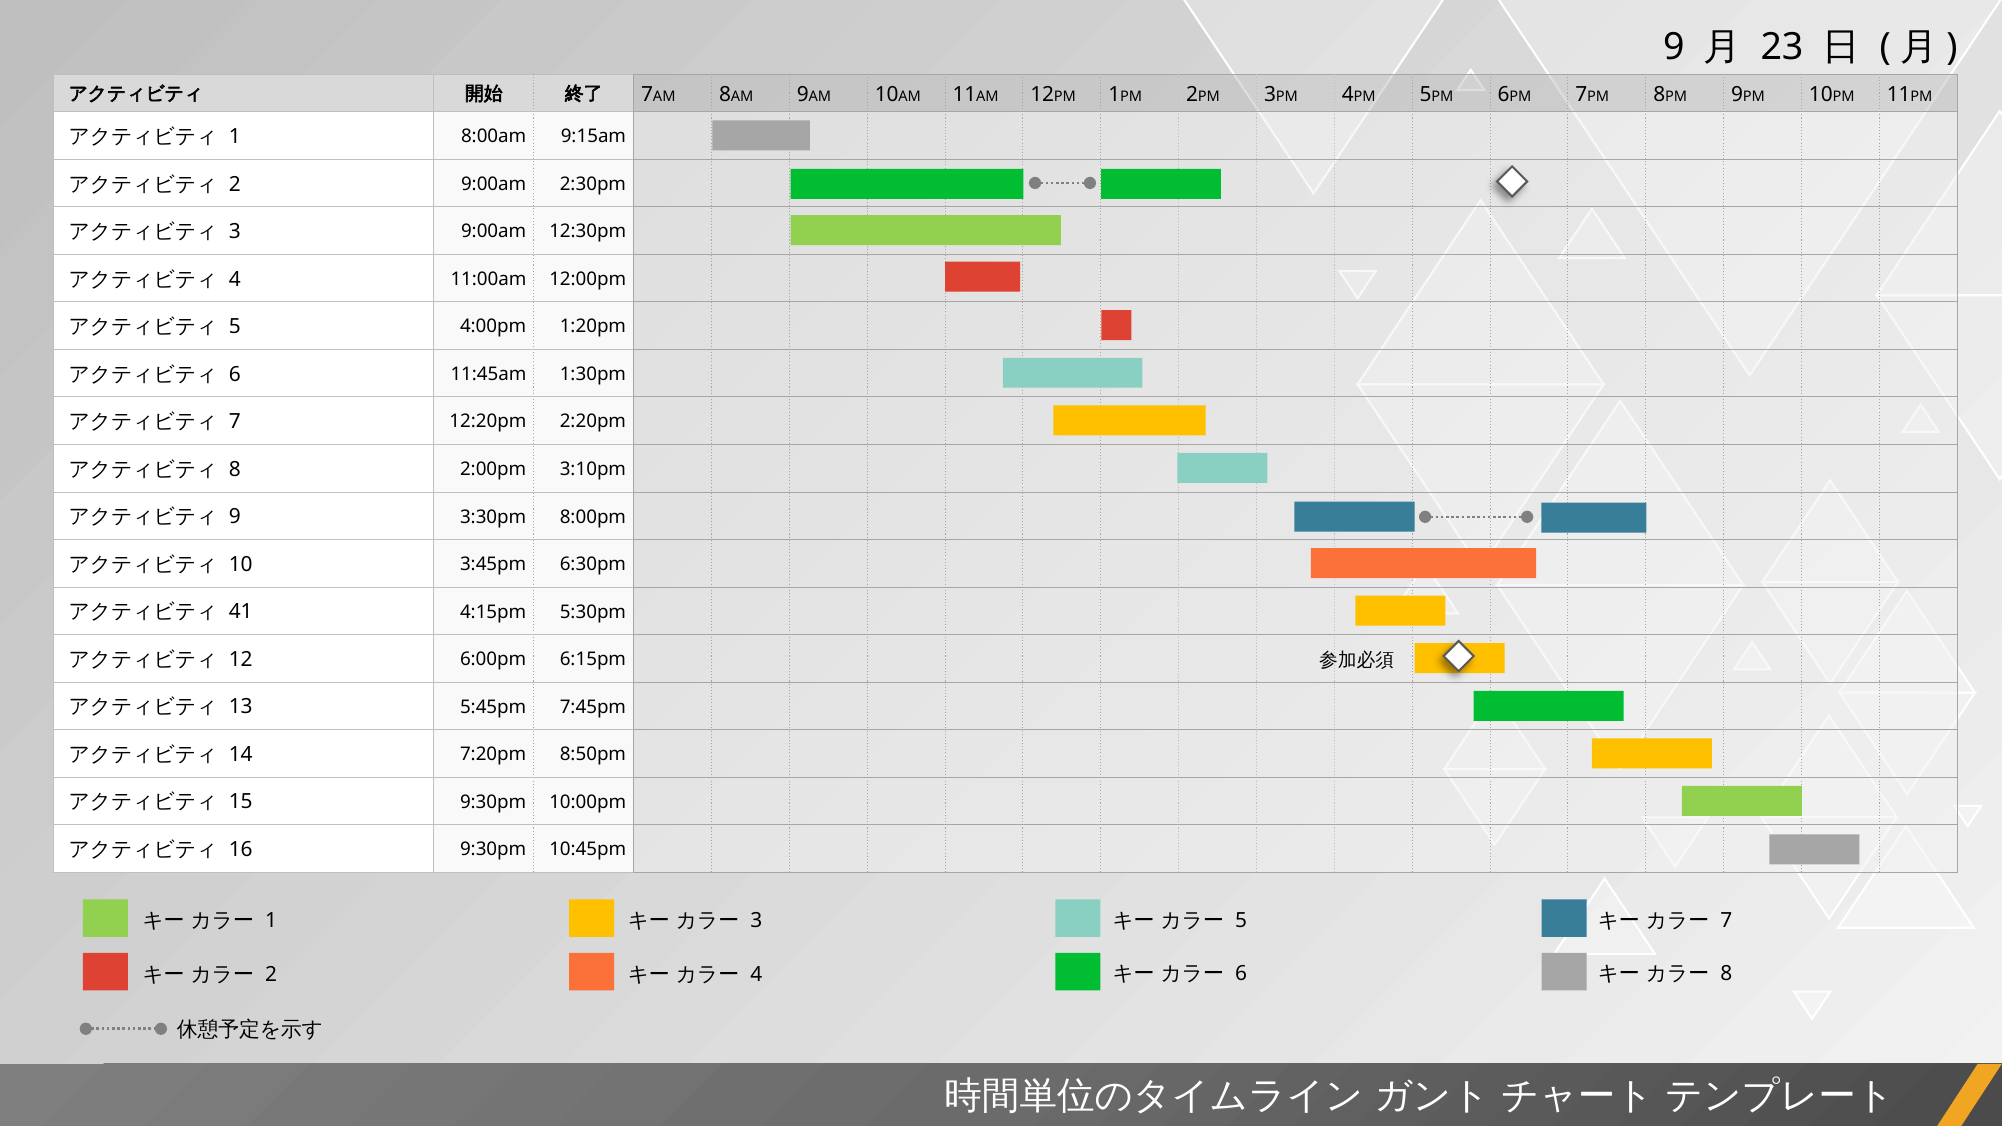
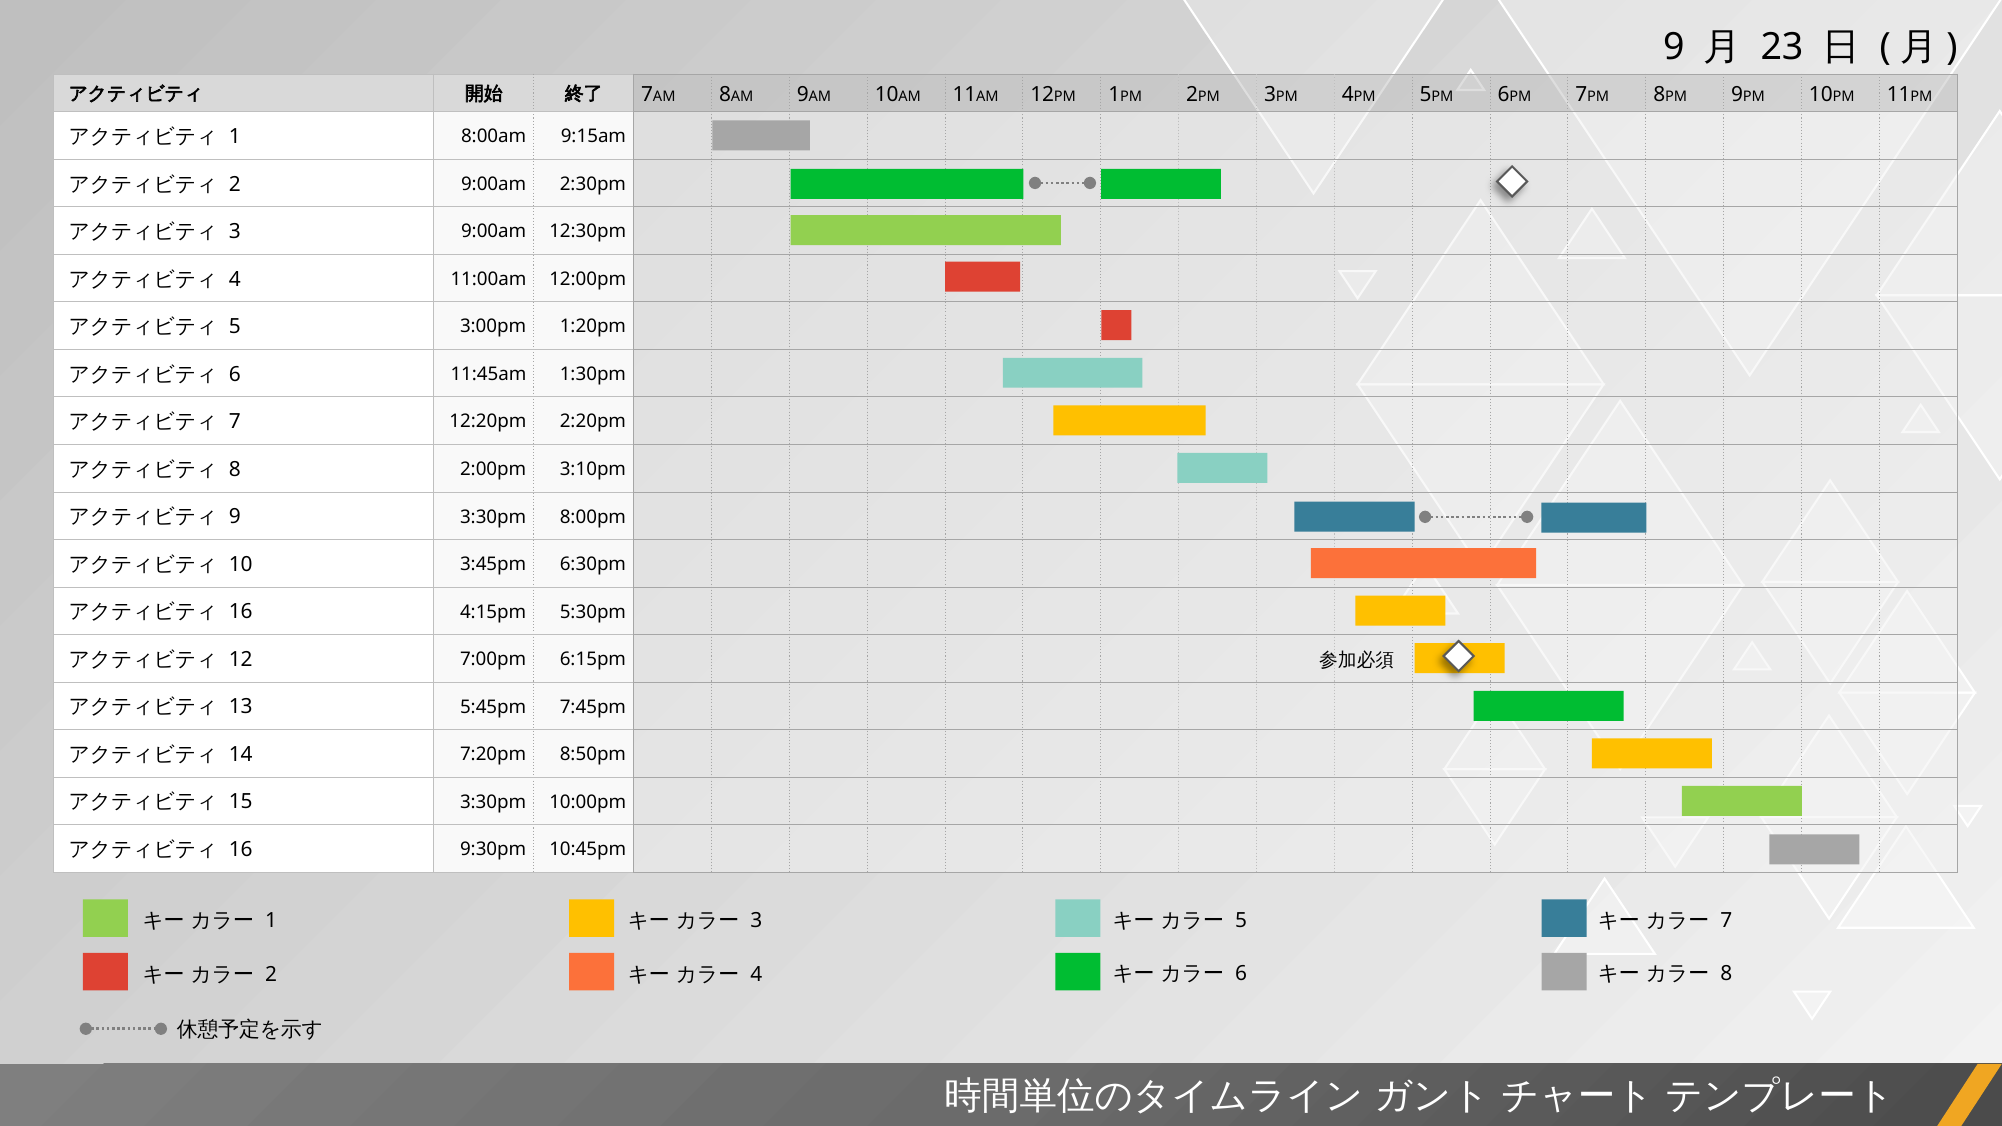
4:00pm: 4:00pm -> 3:00pm (493, 327)
41: 41 -> 16 (241, 612)
6:00pm: 6:00pm -> 7:00pm (493, 659)
15 9:30pm: 9:30pm -> 3:30pm (493, 802)
